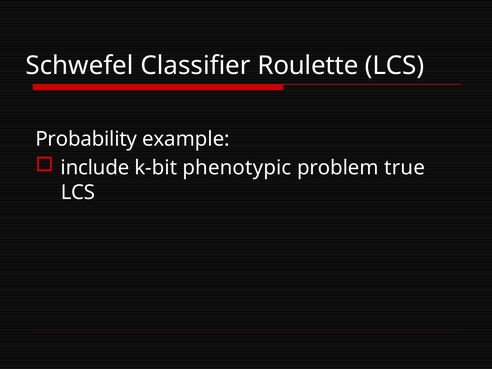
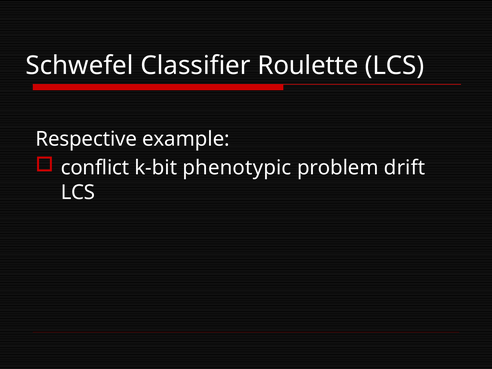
Probability: Probability -> Respective (86, 139)
include: include -> conflict (95, 168)
true: true -> drift (405, 168)
